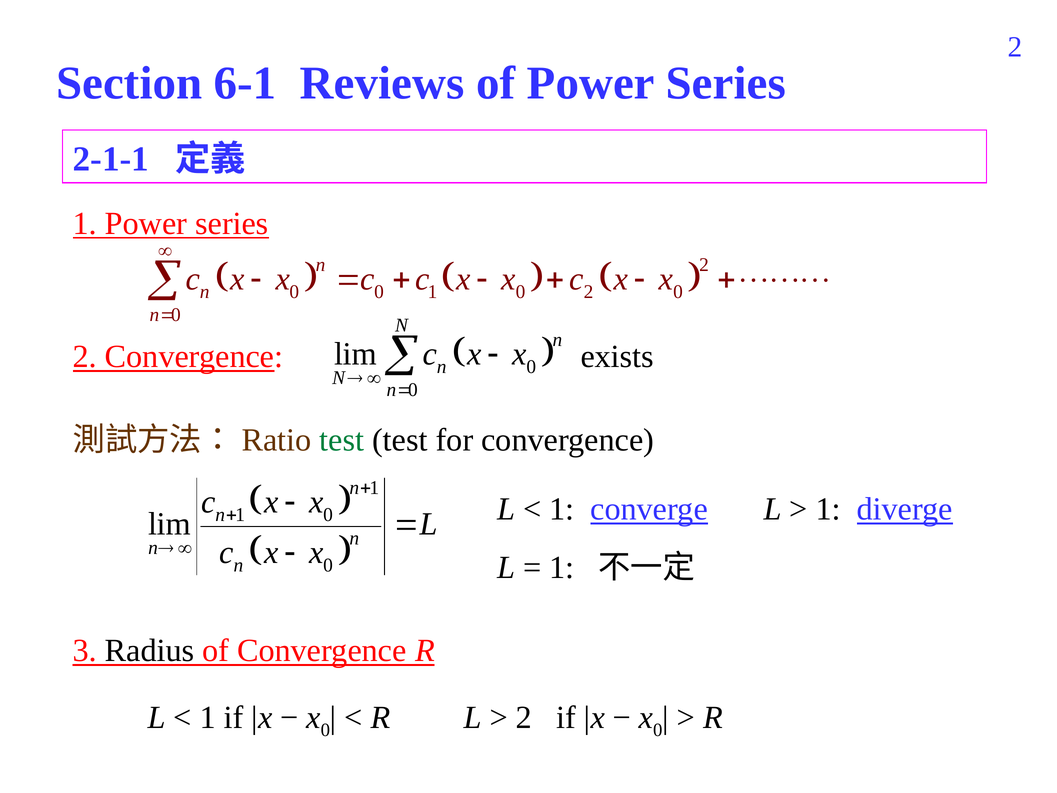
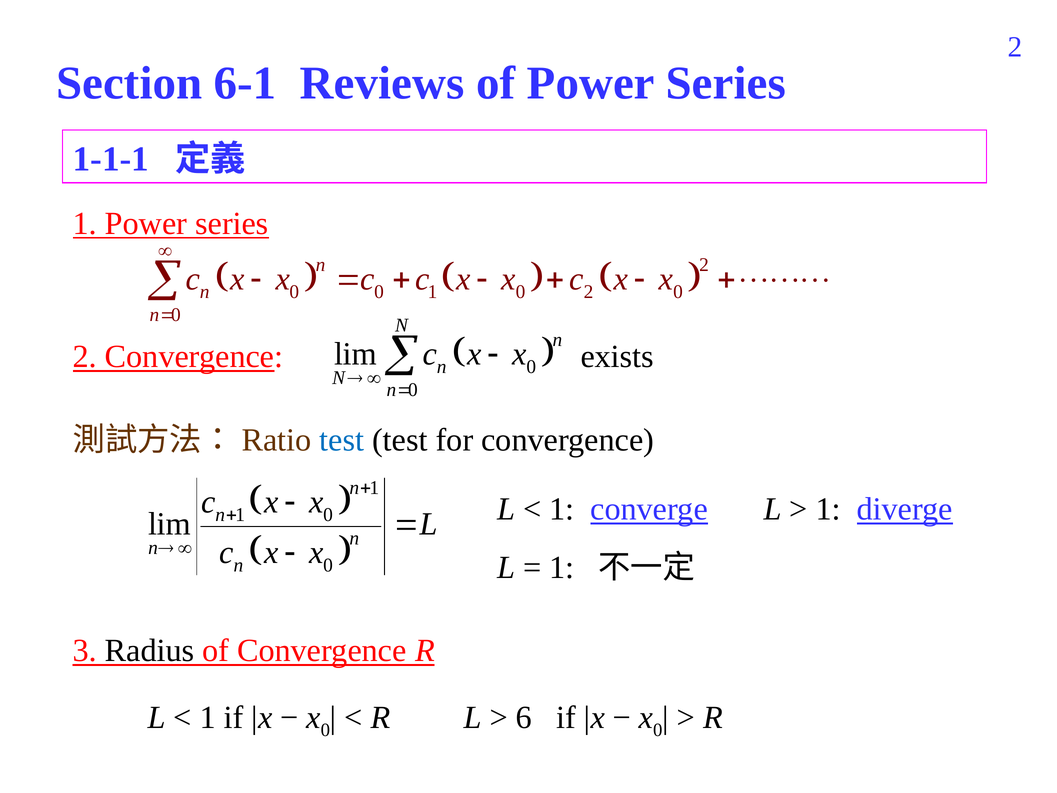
2-1-1: 2-1-1 -> 1-1-1 (111, 159)
test colour: green -> blue (342, 440)
2: 2 -> 6 (524, 717)
